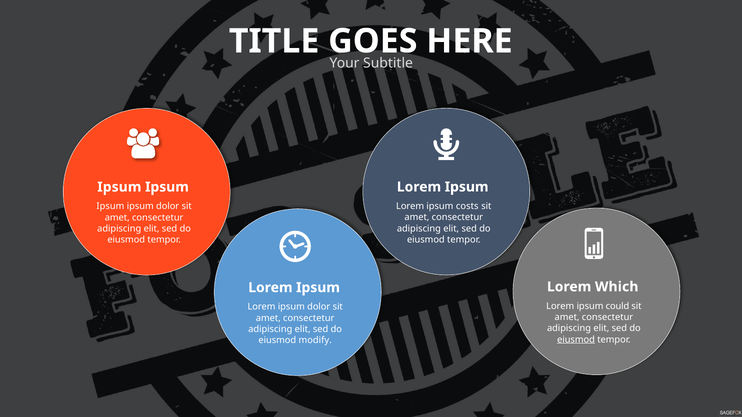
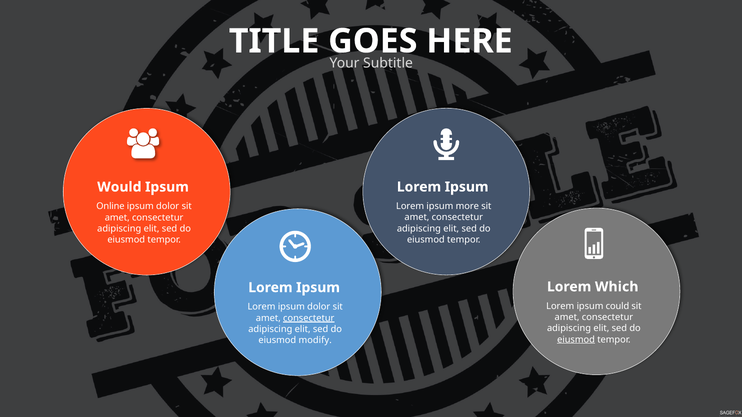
Ipsum: Ipsum -> Would (119, 187)
costs: costs -> more (467, 206)
Ipsum: Ipsum -> Online (110, 207)
consectetur underline: none -> present (309, 318)
